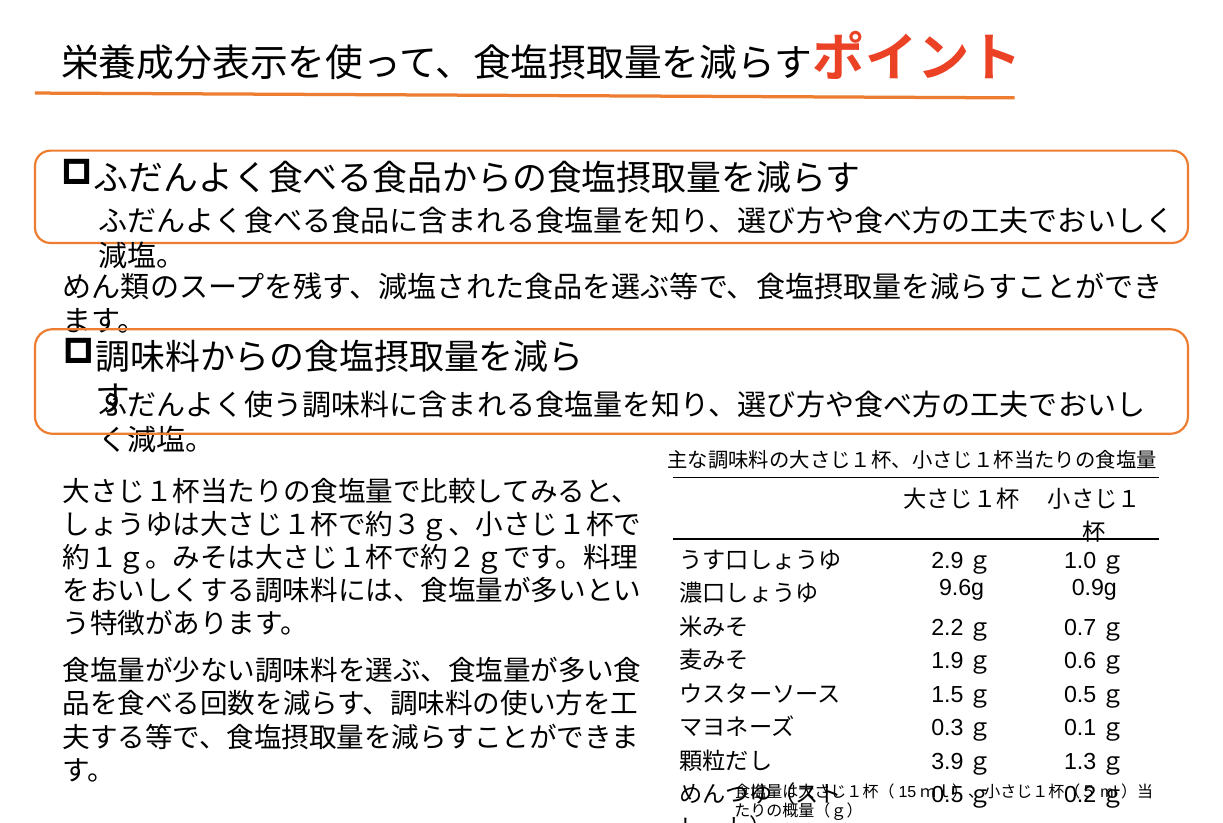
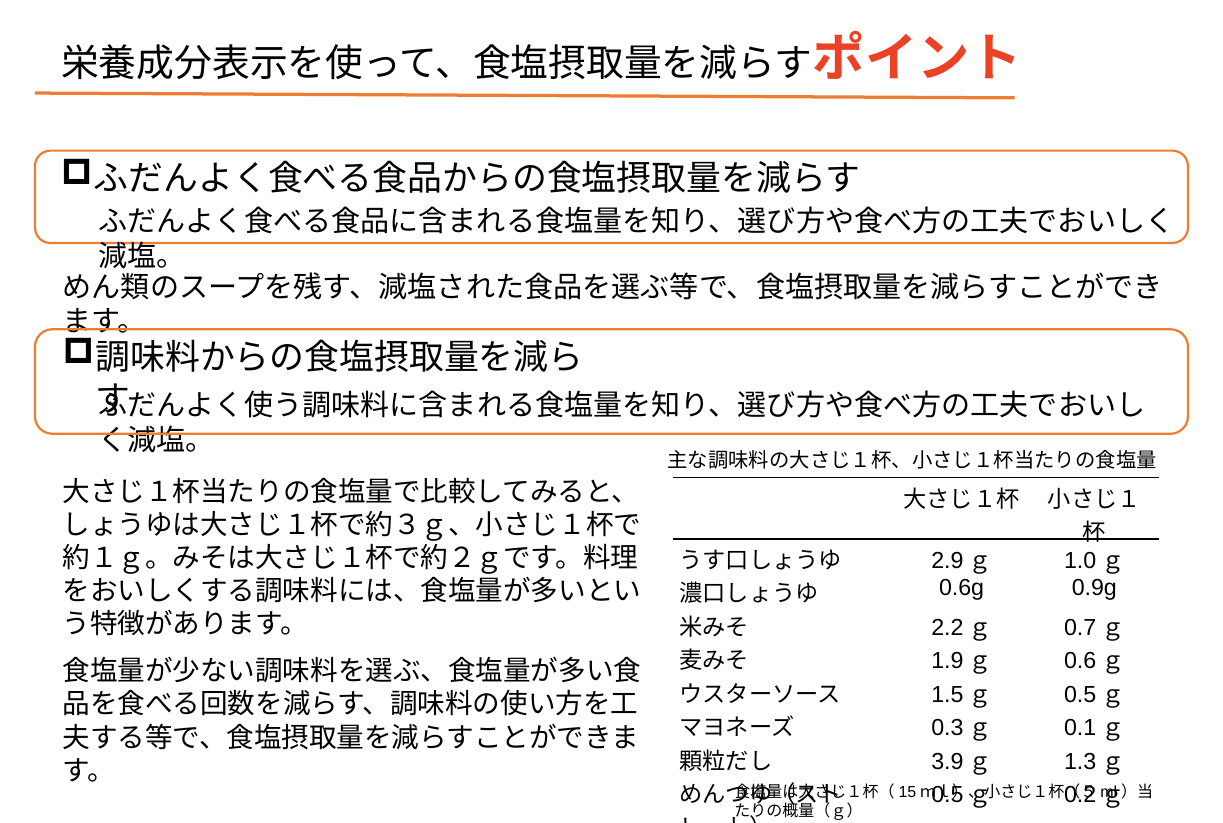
9.6g: 9.6g -> 0.6g (962, 589)
